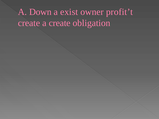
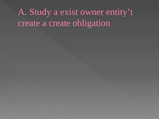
Down: Down -> Study (40, 12)
profit’t: profit’t -> entity’t (119, 12)
